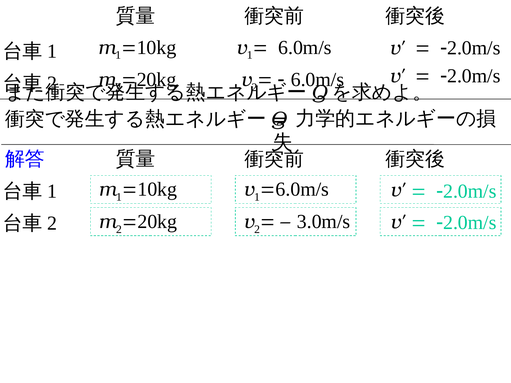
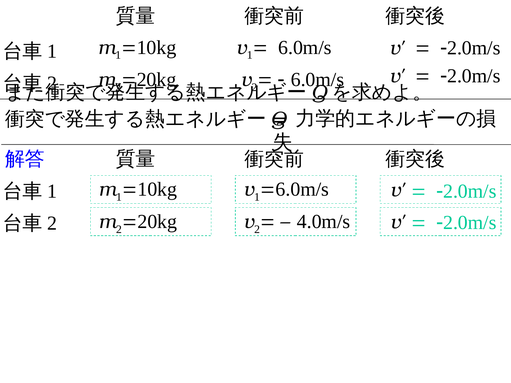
3.0m/s: 3.0m/s -> 4.0m/s (324, 222)
